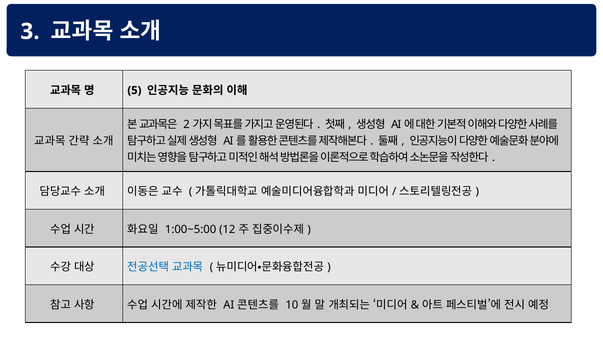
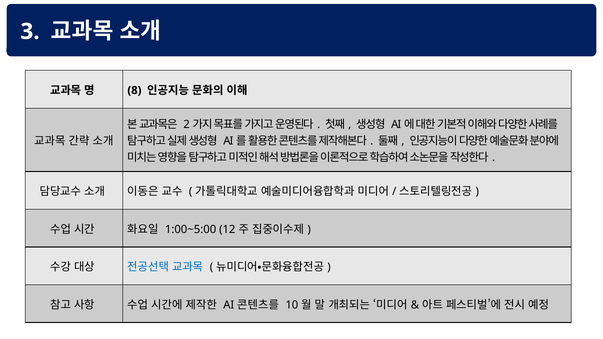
5: 5 -> 8 (134, 90)
